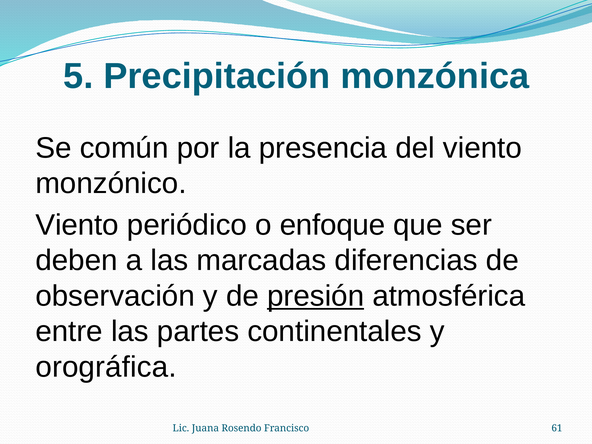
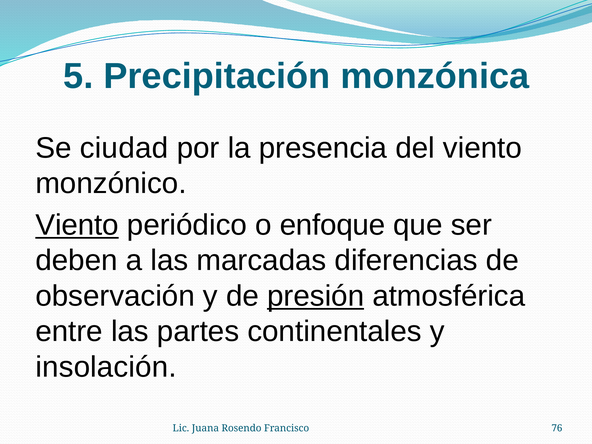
común: común -> ciudad (124, 148)
Viento underline: none -> present (77, 225)
orográfica: orográfica -> insolación (106, 367)
61: 61 -> 76 (557, 428)
